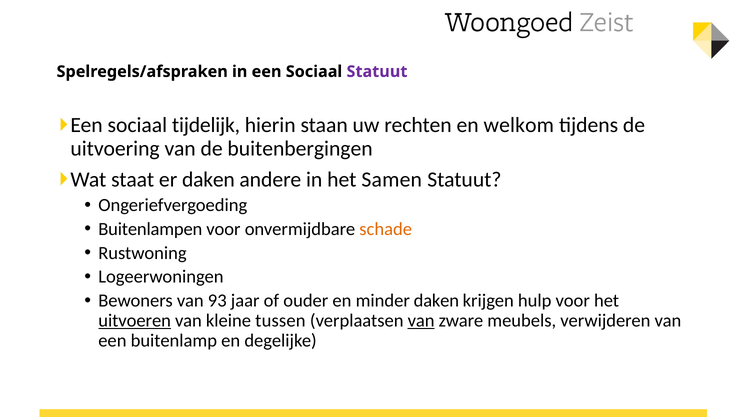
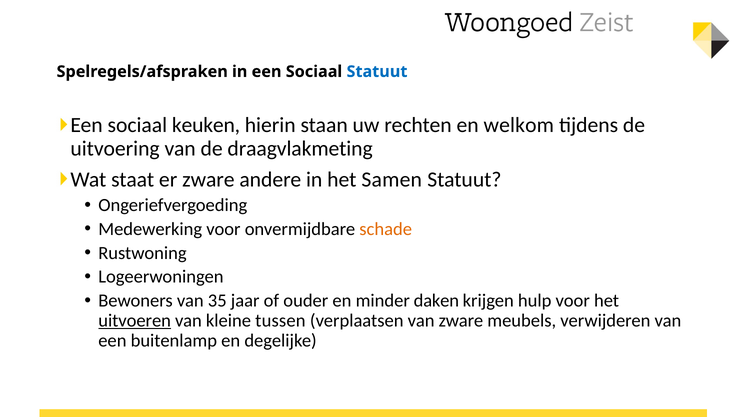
Statuut colour: purple -> blue (377, 72)
tijdelijk: tijdelijk -> keuken (206, 125)
buitenbergingen: buitenbergingen -> draagvlakmeting (300, 149)
er daken: daken -> zware (208, 180)
Buitenlampen: Buitenlampen -> Medewerking (150, 229)
93: 93 -> 35 (217, 301)
van underline: present -> none (421, 321)
